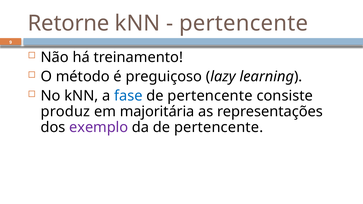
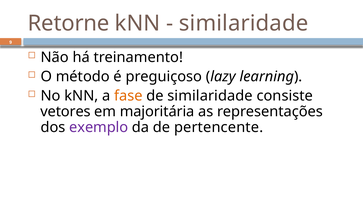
pertencente: pertencente -> similaridade (244, 23)
fase colour: blue -> orange (128, 96)
pertencente: pertencente -> similaridade (210, 96)
produz: produz -> vetores (66, 112)
